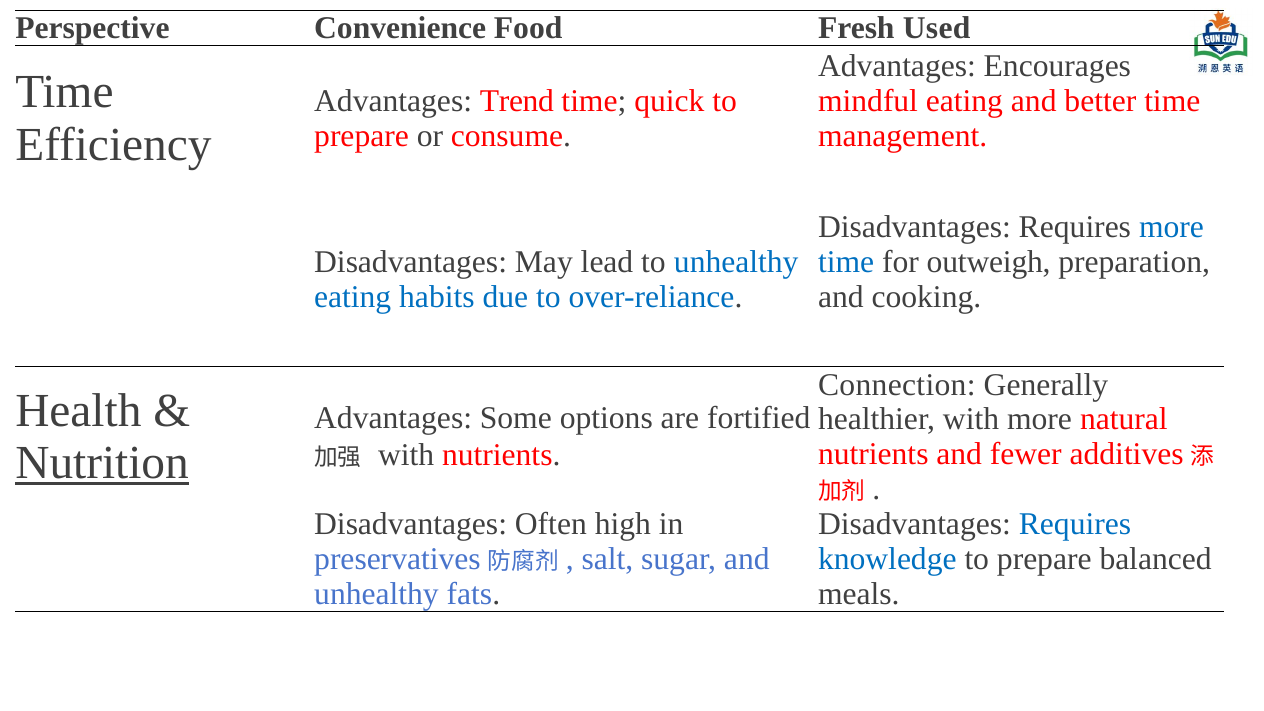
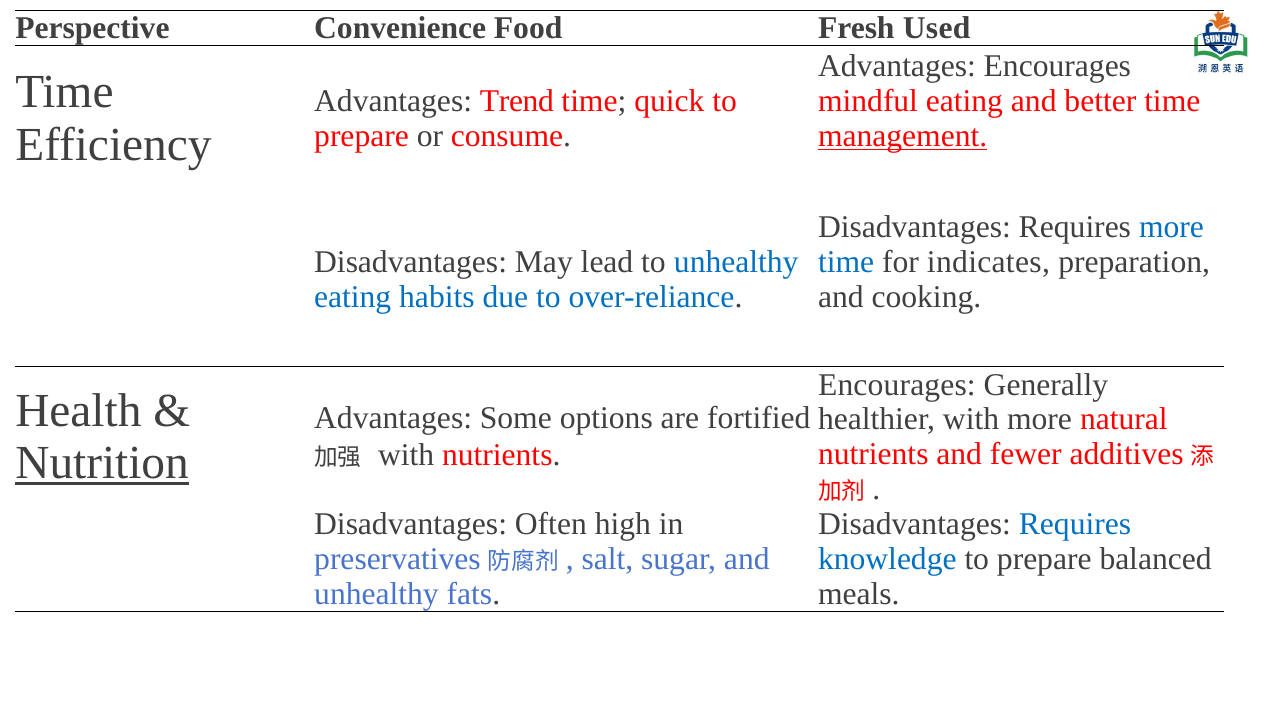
management underline: none -> present (903, 136)
outweigh: outweigh -> indicates (988, 262)
Connection: Connection -> Encourages (897, 385)
